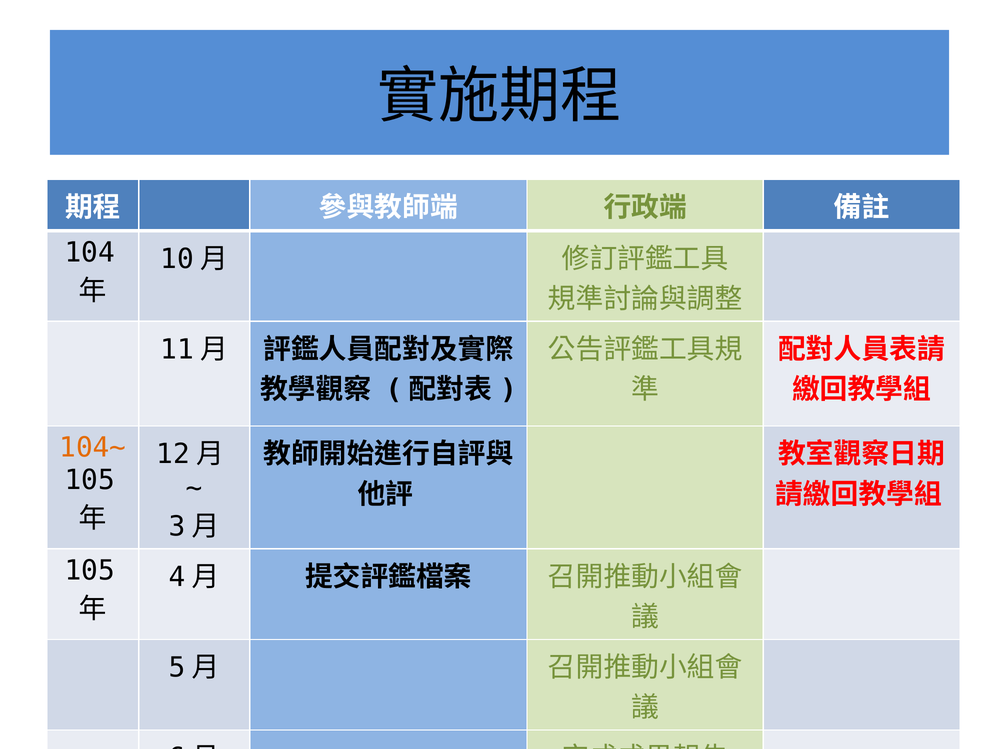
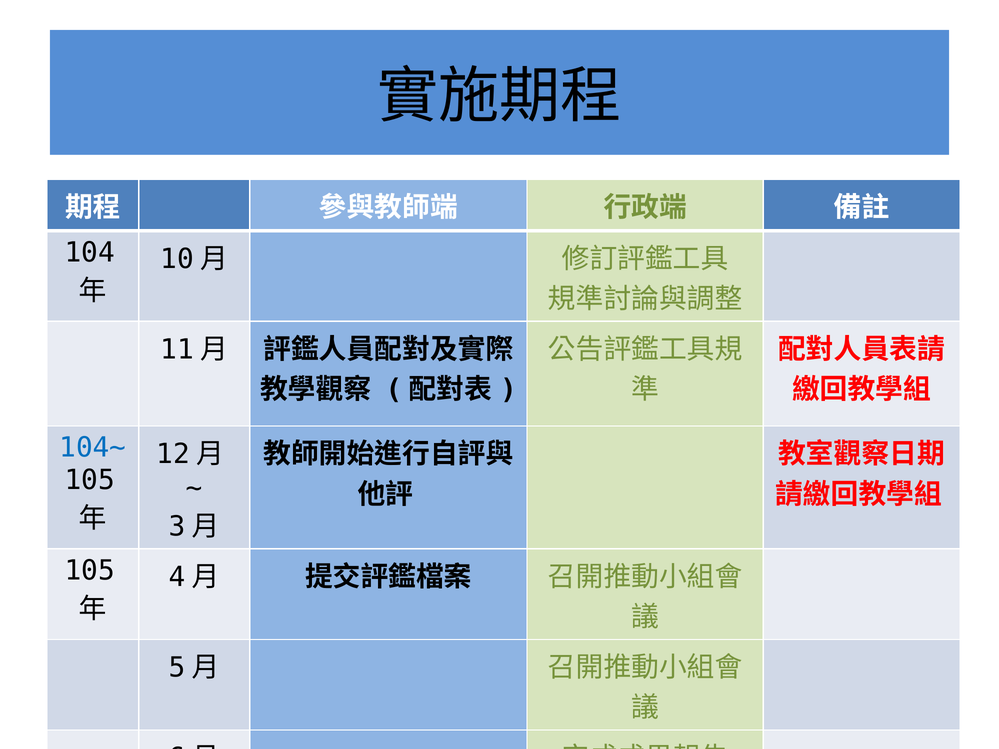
104~ colour: orange -> blue (93, 448)
